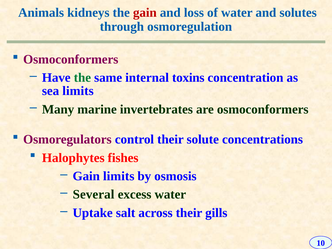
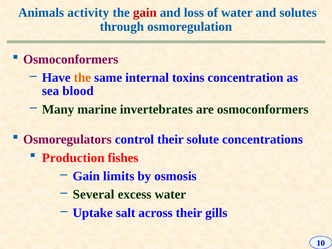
kidneys: kidneys -> activity (88, 13)
the colour: green -> orange (82, 78)
sea limits: limits -> blood (78, 91)
Halophytes: Halophytes -> Production (73, 158)
